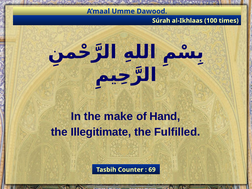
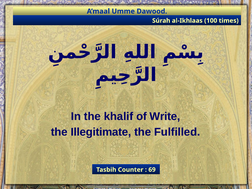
make: make -> khalif (119, 116)
Hand: Hand -> Write (165, 116)
